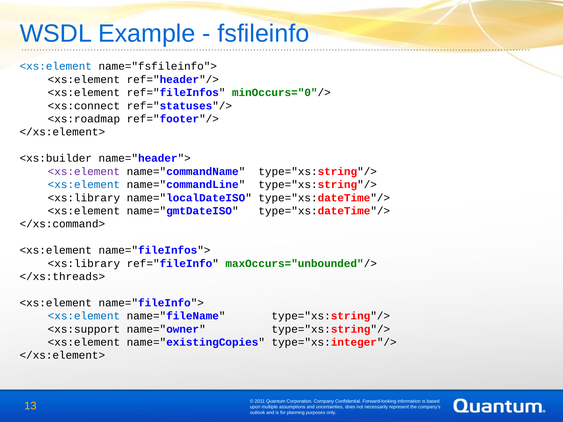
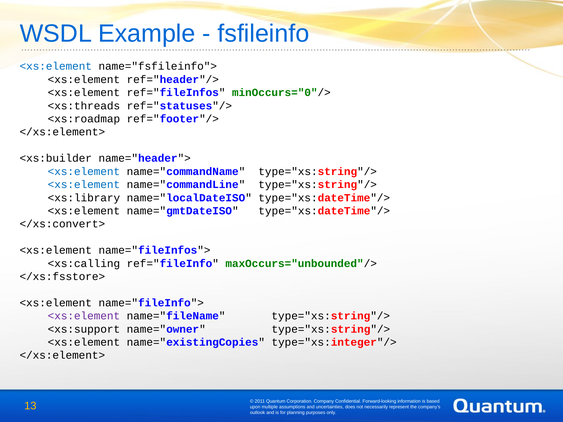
<xs:connect: <xs:connect -> <xs:threads (84, 106)
<xs:element colour: purple -> blue (84, 172)
</xs:command>: </xs:command> -> </xs:convert> (62, 224)
<xs:library: <xs:library -> <xs:calling (84, 264)
</xs:threads>: </xs:threads> -> </xs:fsstore> (62, 277)
<xs:element colour: blue -> purple (84, 316)
